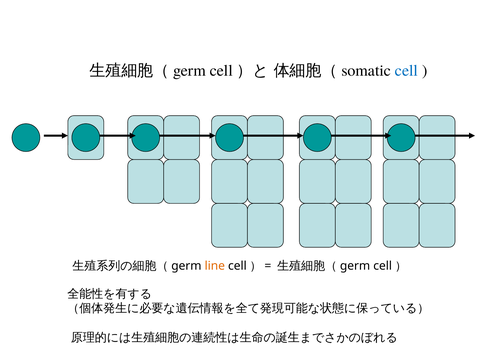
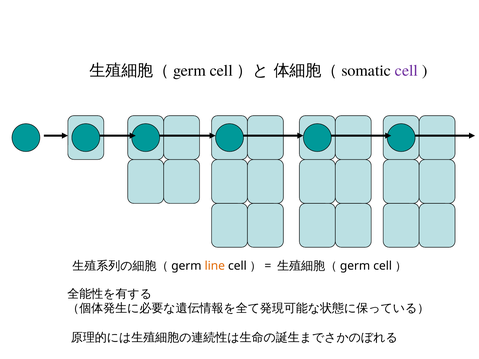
cell colour: blue -> purple (407, 71)
